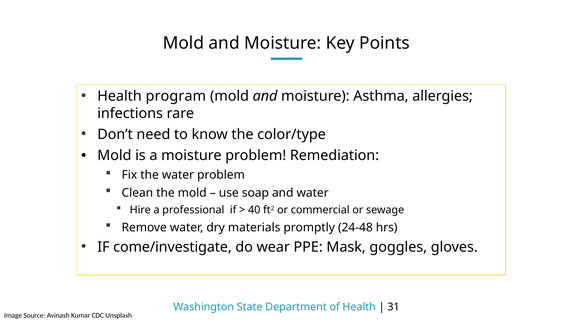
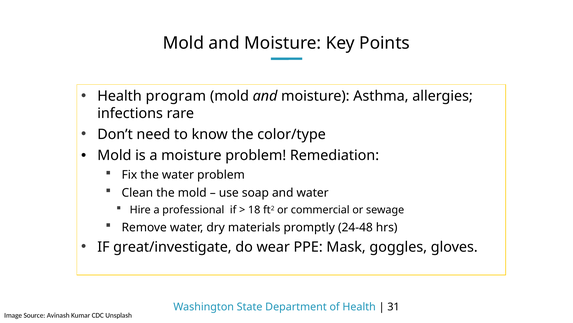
40: 40 -> 18 (254, 210)
come/investigate: come/investigate -> great/investigate (172, 246)
